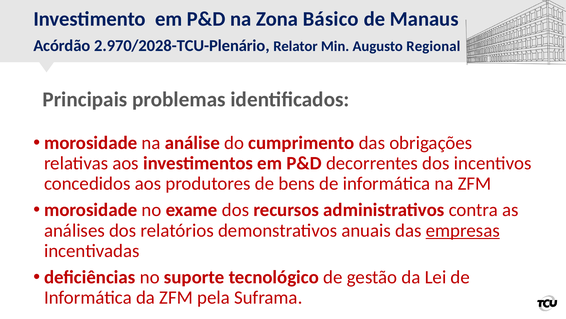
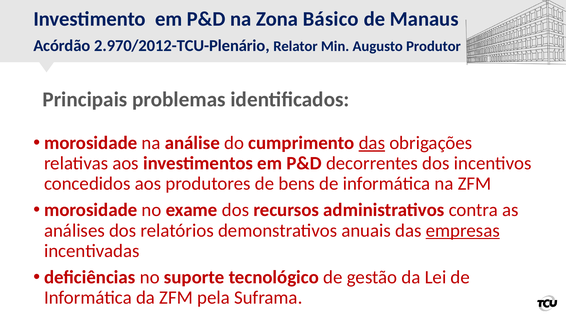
2.970/2028-TCU-Plenário: 2.970/2028-TCU-Plenário -> 2.970/2012-TCU-Plenário (182, 46)
Regional: Regional -> Produtor (433, 46)
das underline: none -> present (372, 143)
